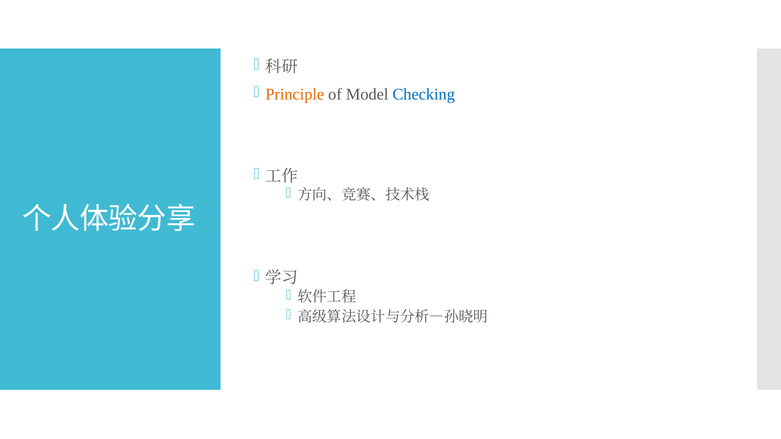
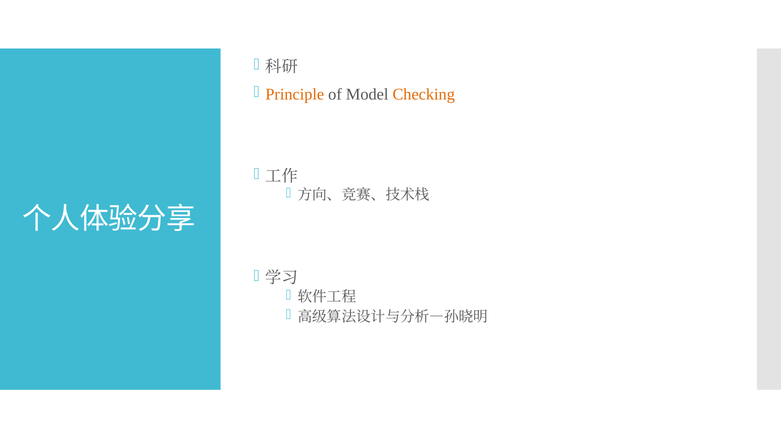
Checking colour: blue -> orange (424, 94)
